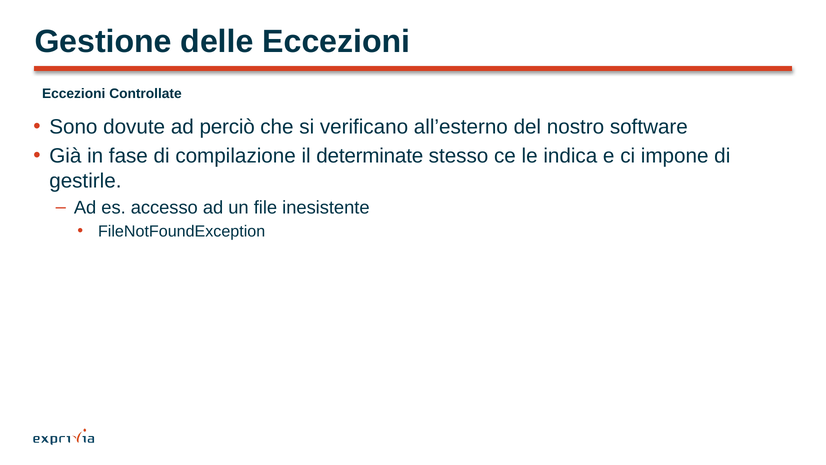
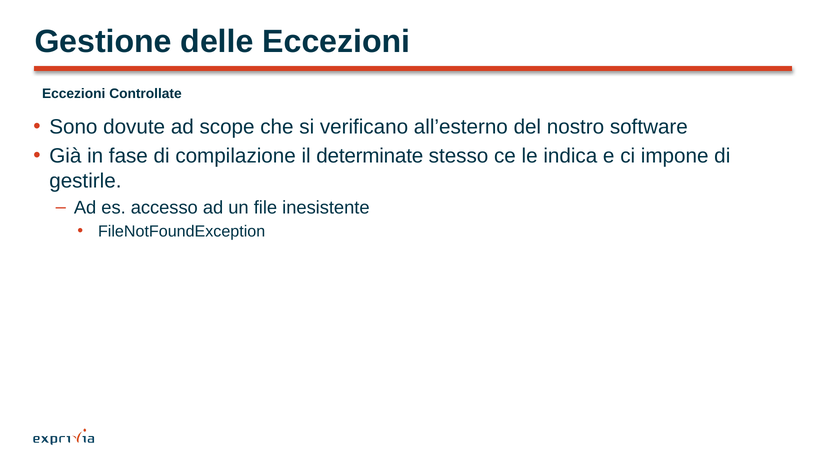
perciò: perciò -> scope (227, 127)
